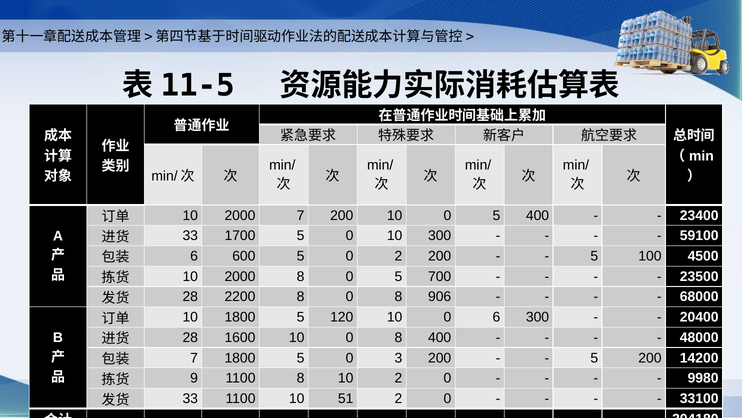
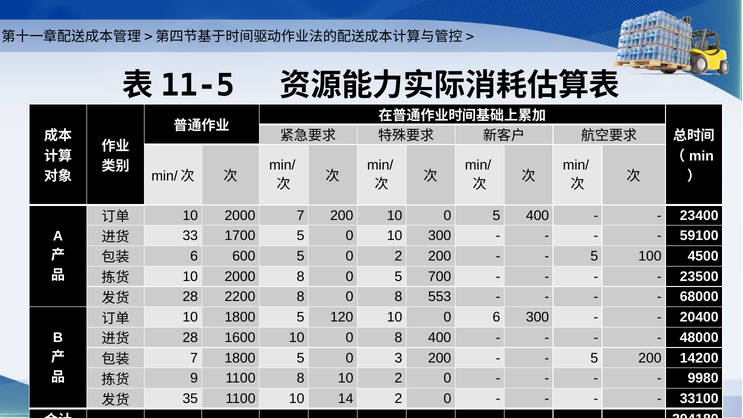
906: 906 -> 553 (440, 297)
33: 33 -> 35 (190, 399)
51: 51 -> 14 (346, 399)
